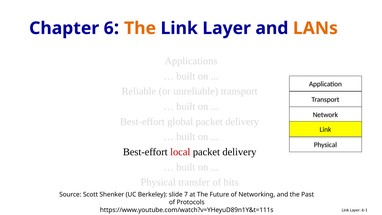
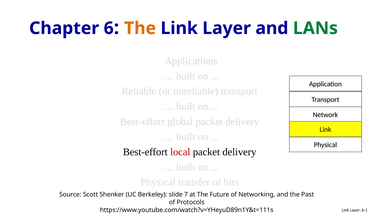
LANs colour: orange -> green (315, 28)
